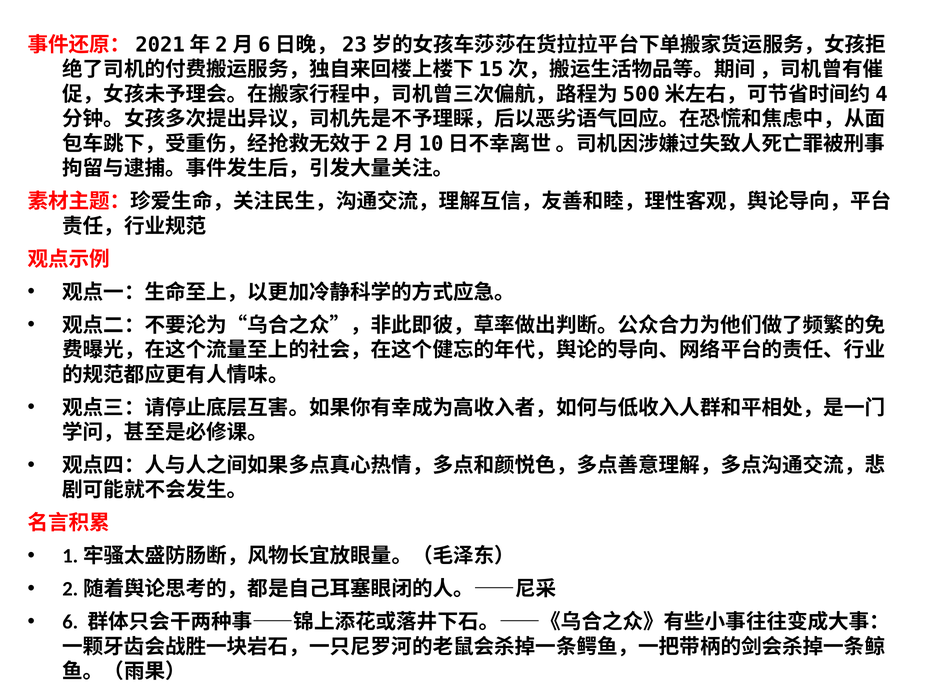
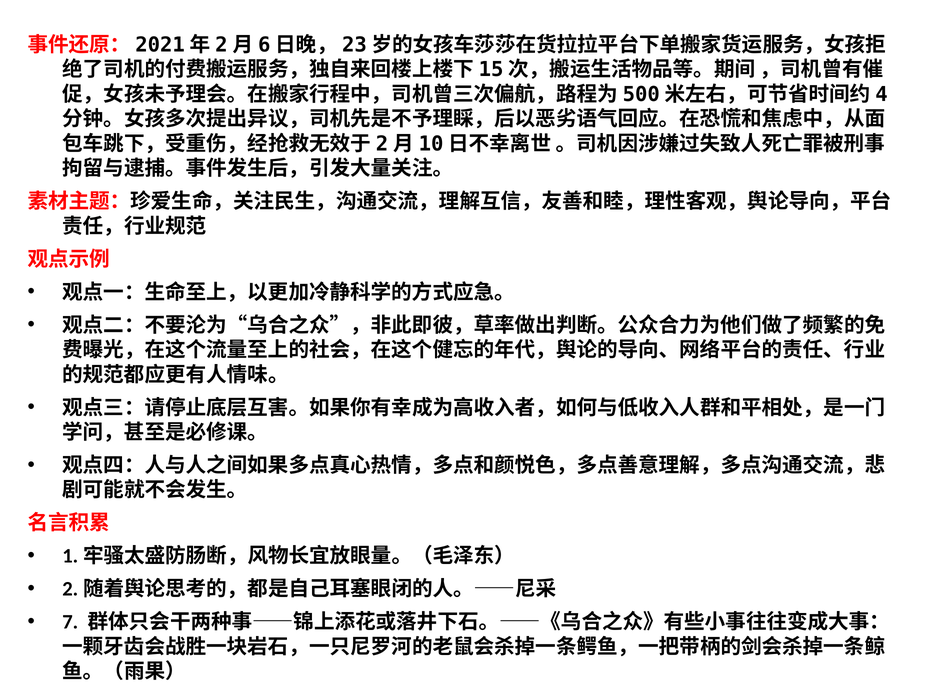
6: 6 -> 7 (70, 622)
